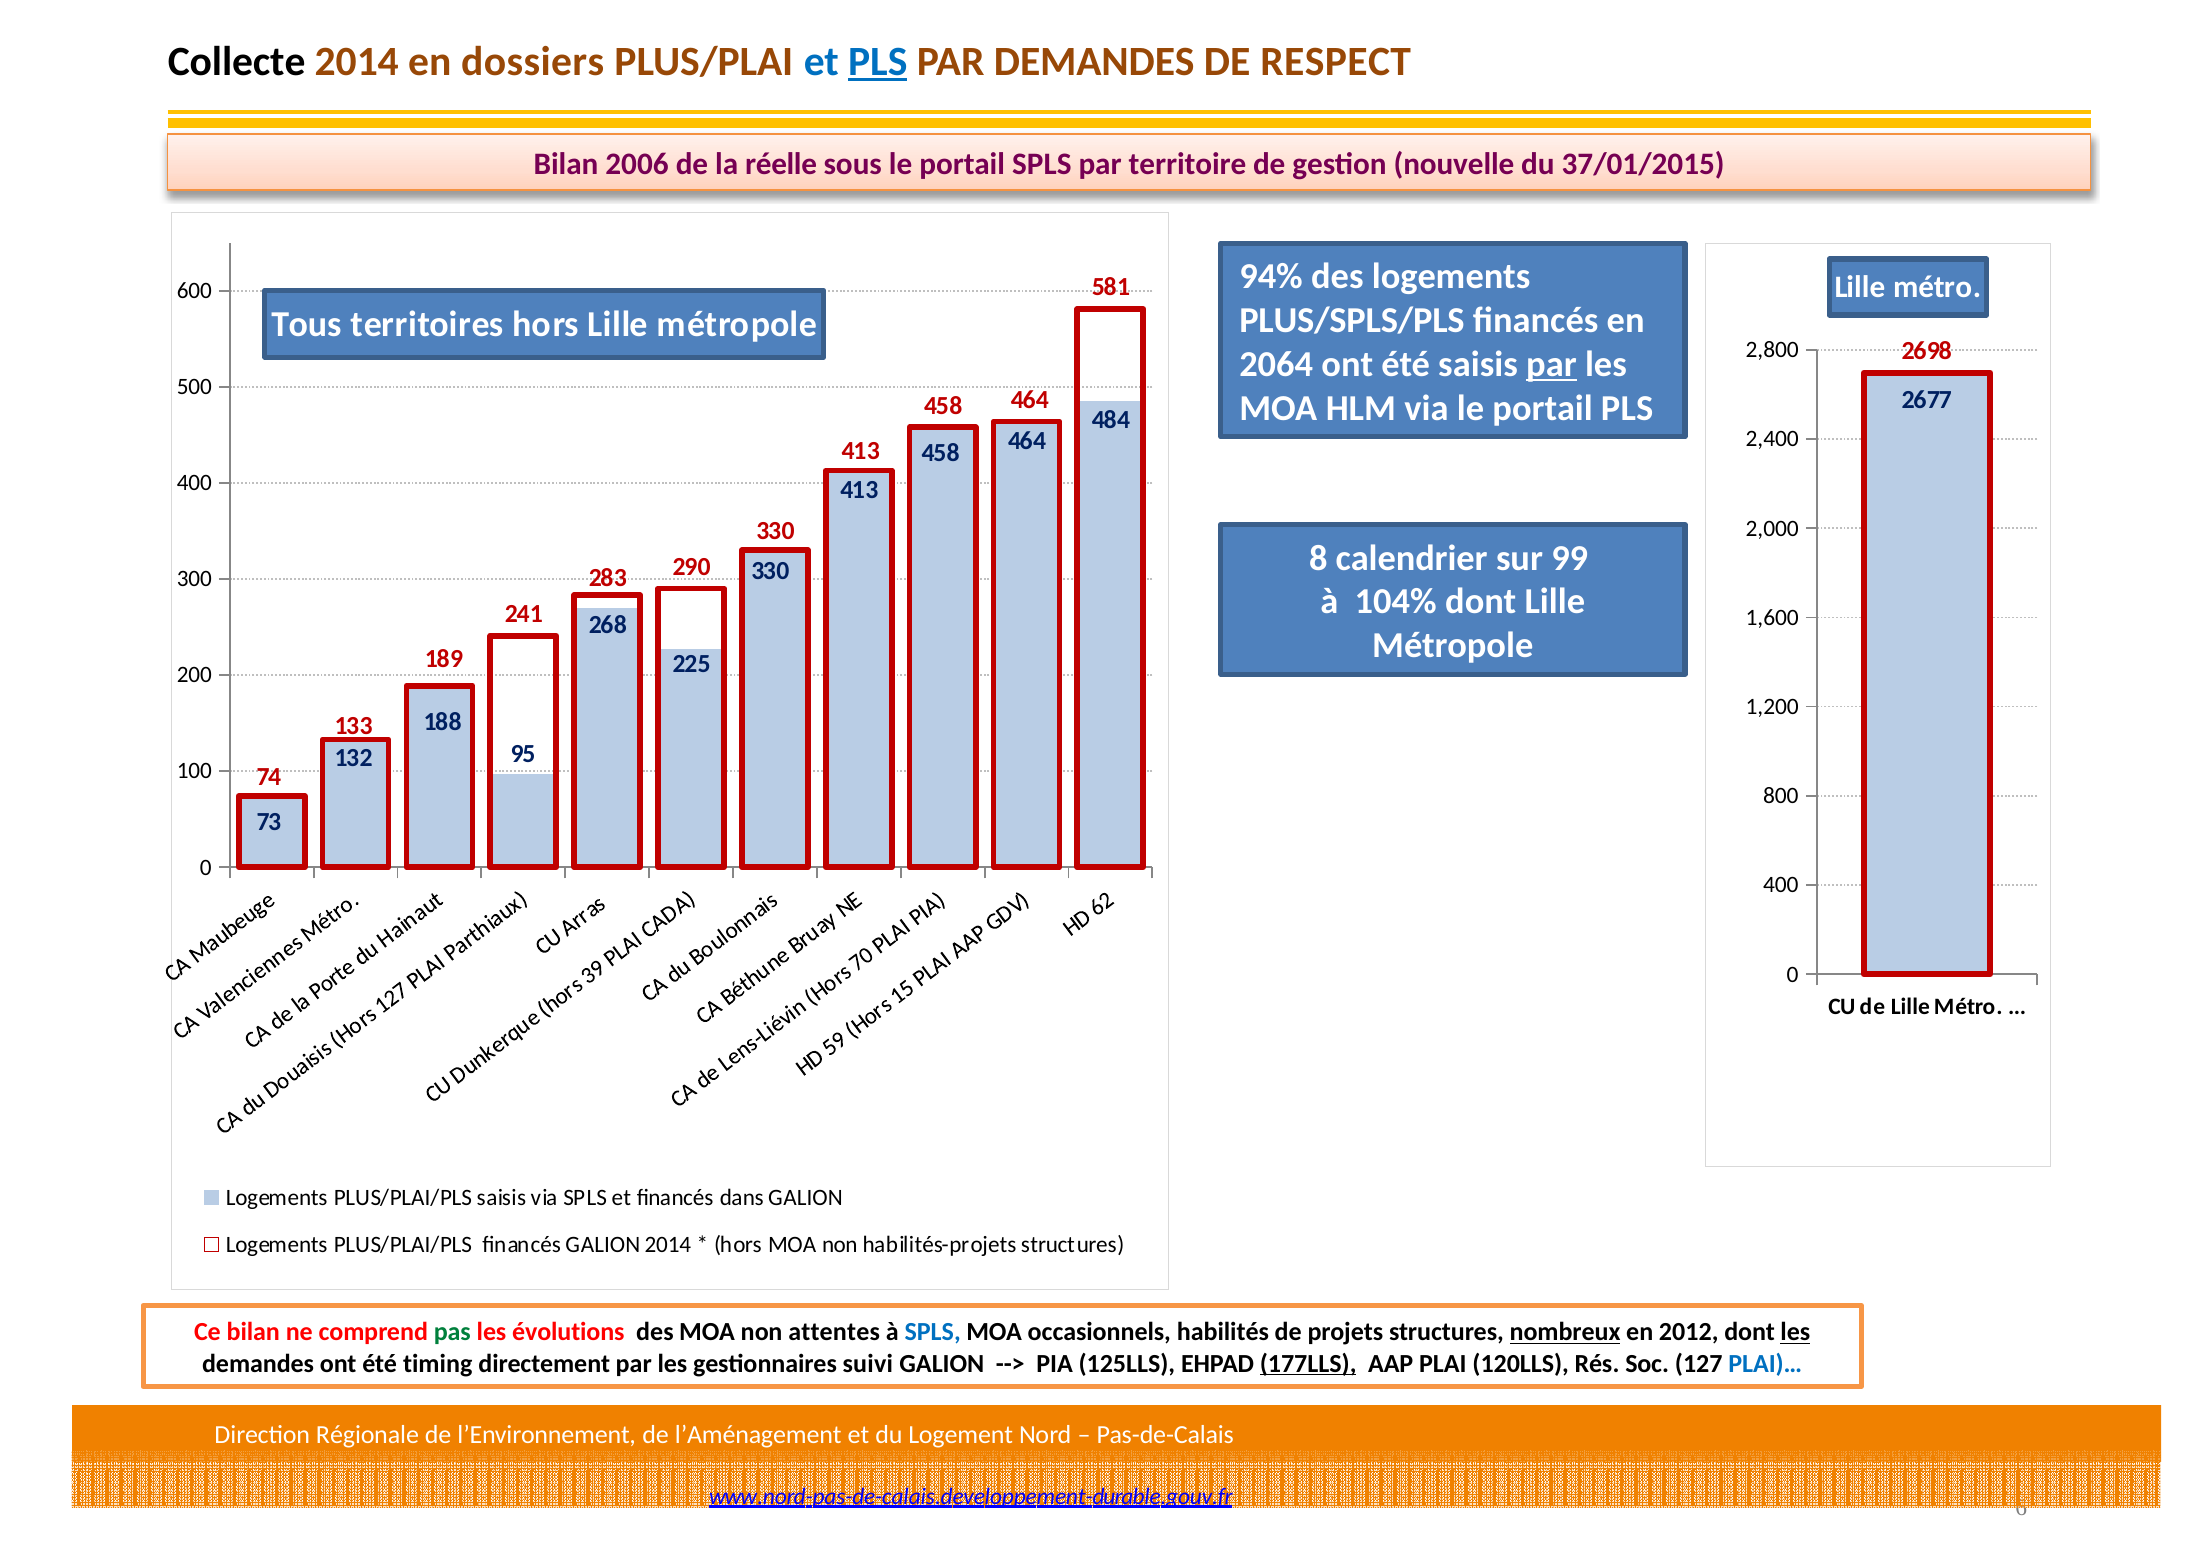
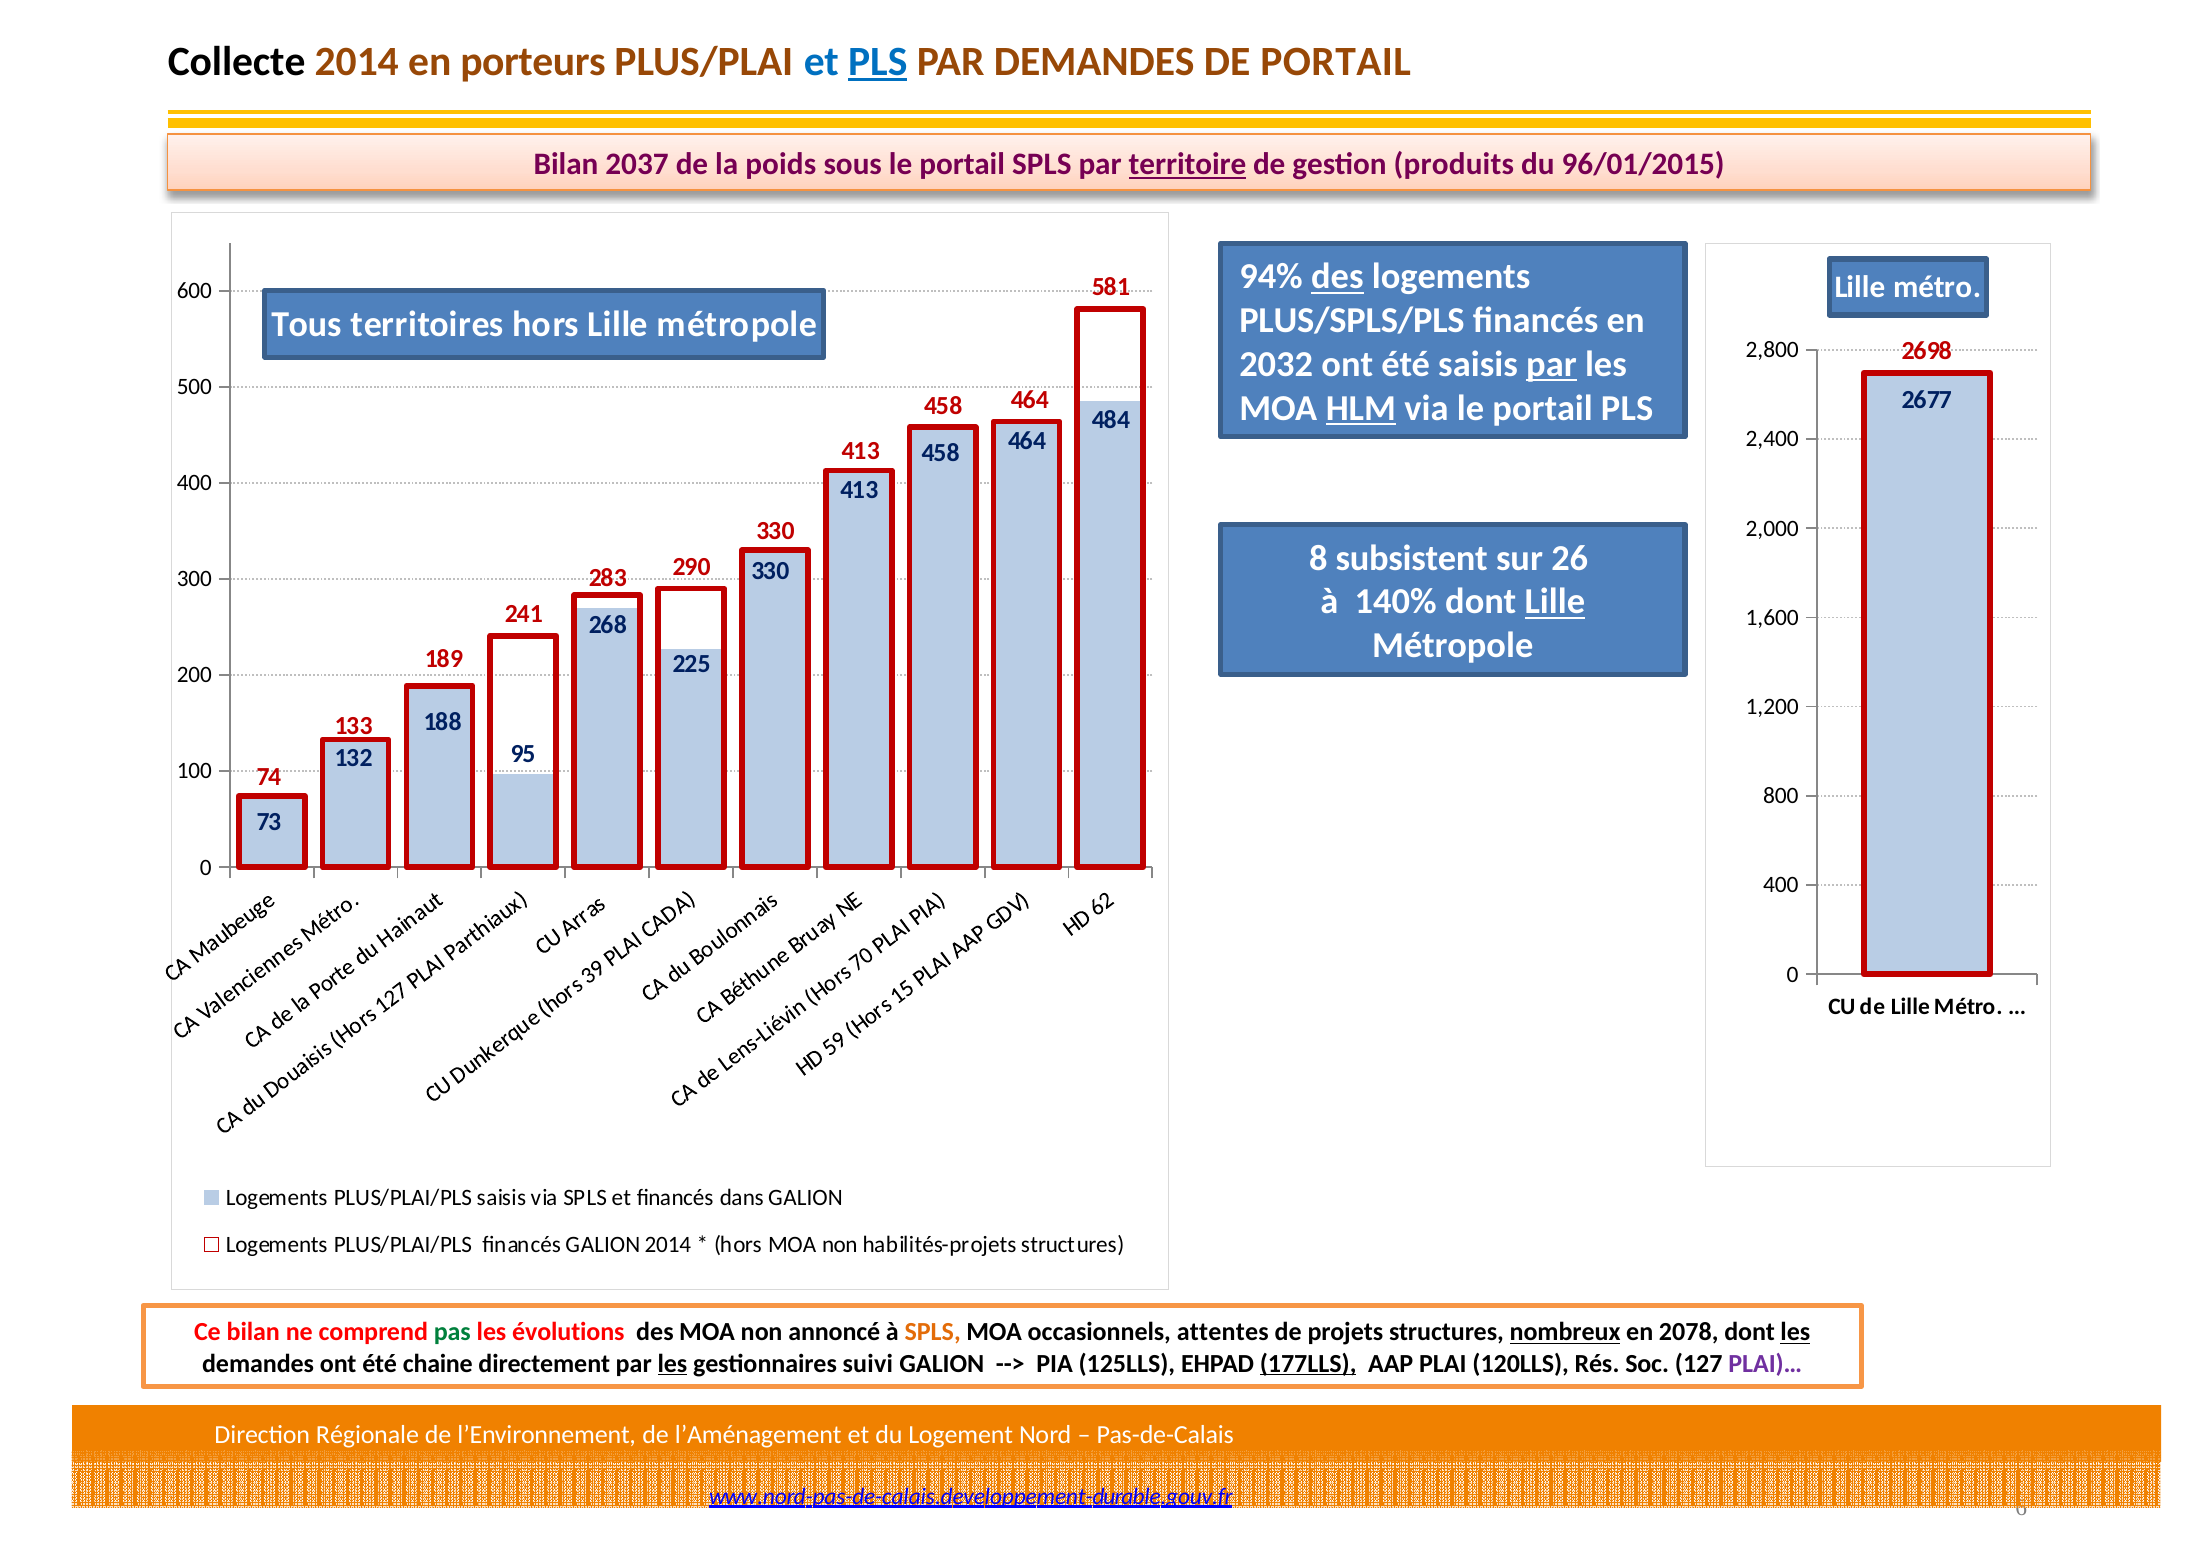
dossiers: dossiers -> porteurs (533, 62)
DE RESPECT: RESPECT -> PORTAIL (1336, 62)
2006: 2006 -> 2037 (637, 164)
réelle: réelle -> poids (781, 164)
territoire underline: none -> present (1188, 164)
nouvelle: nouvelle -> produits (1454, 164)
37/01/2015: 37/01/2015 -> 96/01/2015 (1643, 164)
des underline: none -> present (1337, 277)
2064: 2064 -> 2032 (1276, 364)
HLM underline: none -> present (1361, 408)
calendrier: calendrier -> subsistent (1412, 558)
99: 99 -> 26 (1570, 558)
104%: 104% -> 140% (1396, 602)
Lille underline: none -> present (1555, 602)
attentes: attentes -> annoncé (834, 1332)
SPLS colour: blue -> orange (933, 1332)
habilités: habilités -> attentes (1223, 1332)
2012: 2012 -> 2078 (1689, 1332)
timing: timing -> chaine (438, 1363)
les underline: none -> present (672, 1363)
PLAI)… colour: blue -> purple (1765, 1363)
